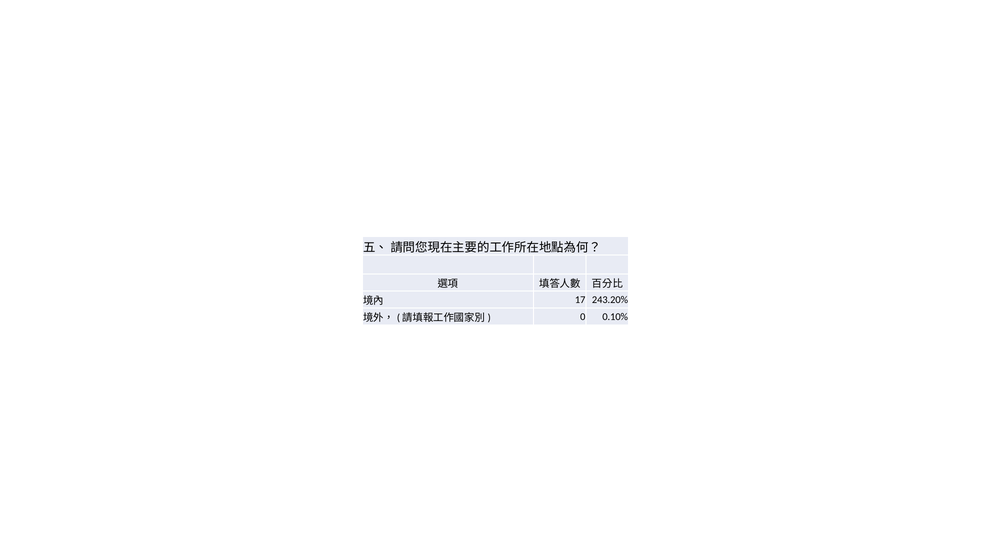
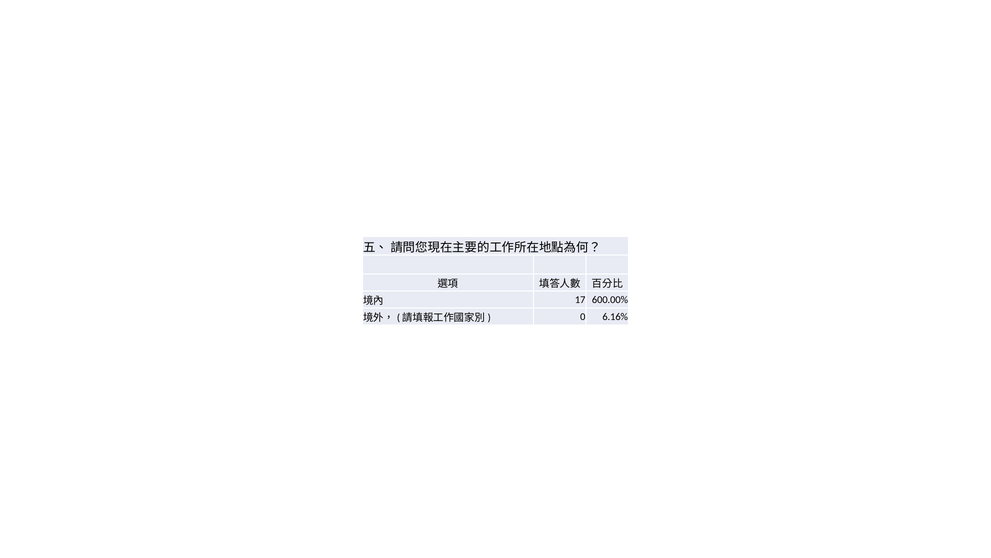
243.20%: 243.20% -> 600.00% (610, 300)
0.10%: 0.10% -> 6.16% (615, 317)
